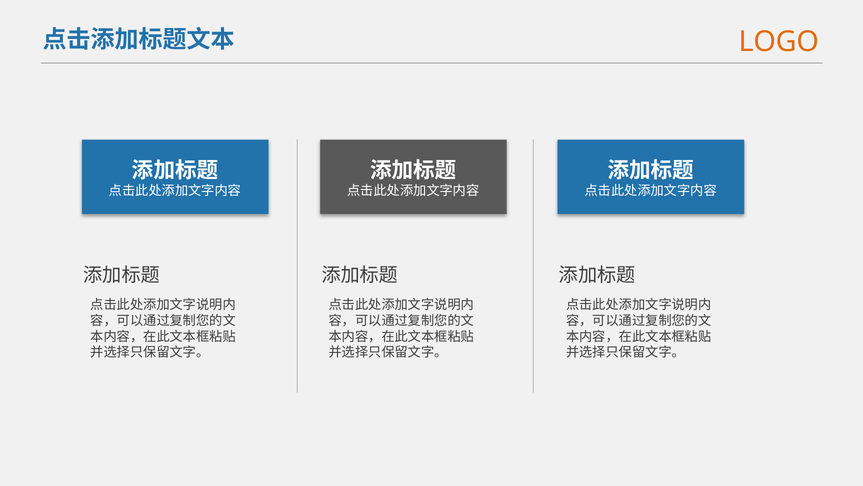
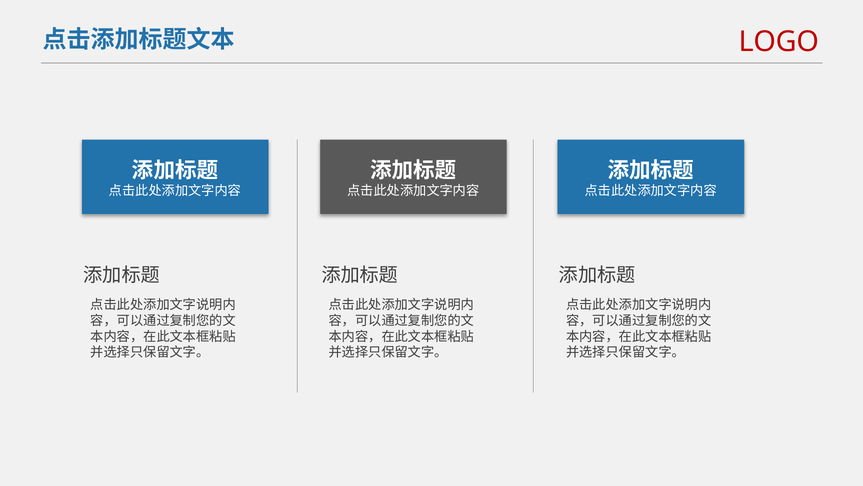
LOGO colour: orange -> red (779, 42)
